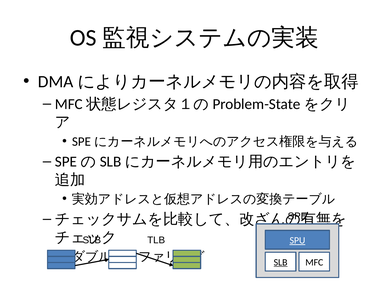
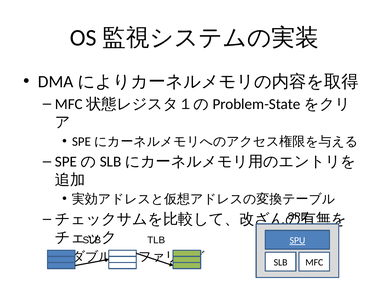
SLB underline: present -> none (281, 262)
